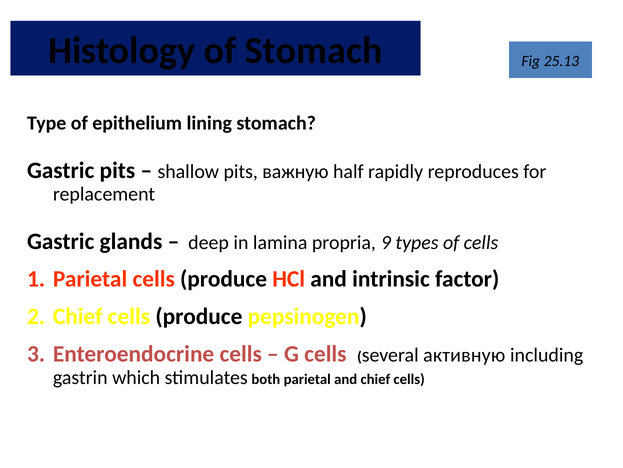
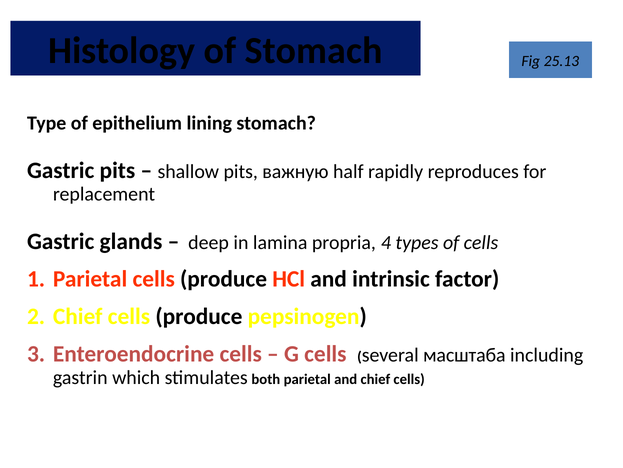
9: 9 -> 4 (386, 242)
активную: активную -> масштаба (464, 355)
